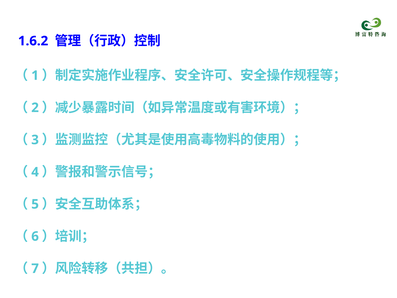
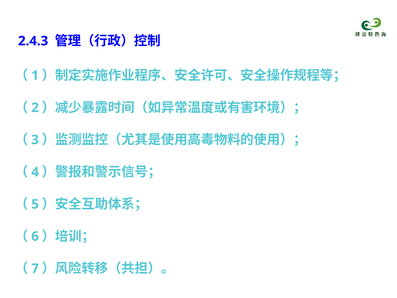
1.6.2: 1.6.2 -> 2.4.3 (33, 41)
